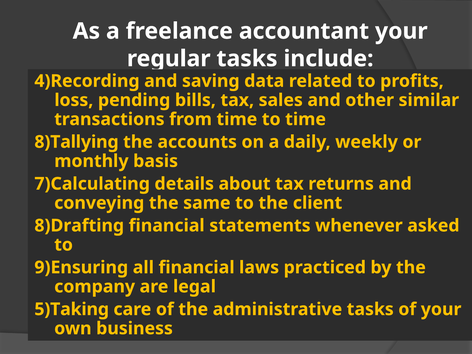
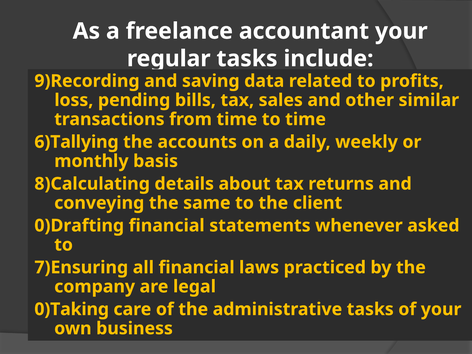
4)Recording: 4)Recording -> 9)Recording (87, 81)
8)Tallying: 8)Tallying -> 6)Tallying (77, 142)
7)Calculating: 7)Calculating -> 8)Calculating (92, 184)
8)Drafting: 8)Drafting -> 0)Drafting (79, 226)
9)Ensuring: 9)Ensuring -> 7)Ensuring (81, 267)
5)Taking: 5)Taking -> 0)Taking (72, 309)
